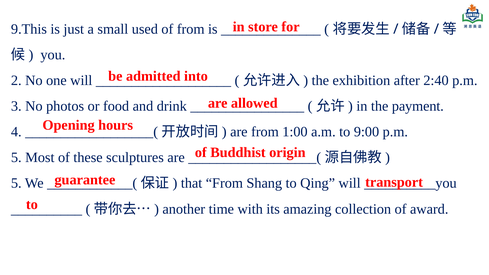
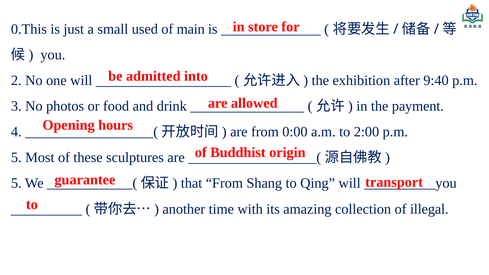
9.This: 9.This -> 0.This (29, 29)
of from: from -> main (191, 29)
2:40: 2:40 -> 9:40 (436, 81)
1:00: 1:00 -> 0:00 (295, 132)
9:00: 9:00 -> 2:00 (366, 132)
award: award -> illegal (429, 209)
